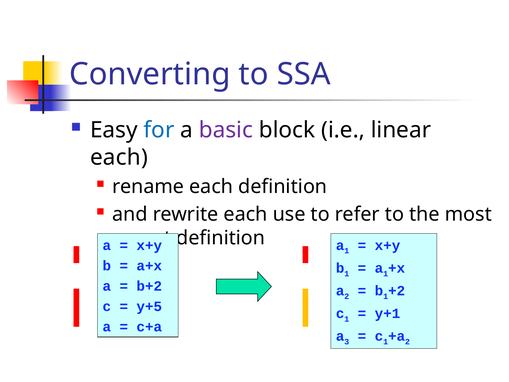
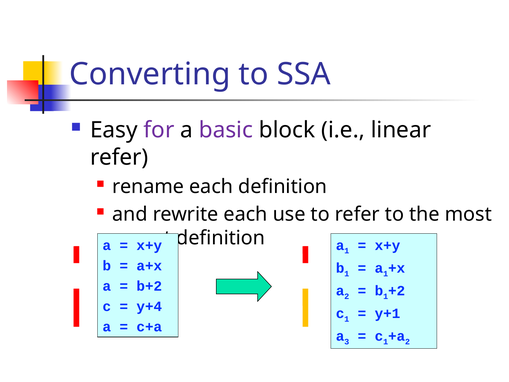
for colour: blue -> purple (159, 130)
each: each -> refer (119, 157)
y+5: y+5 -> y+4 (149, 306)
